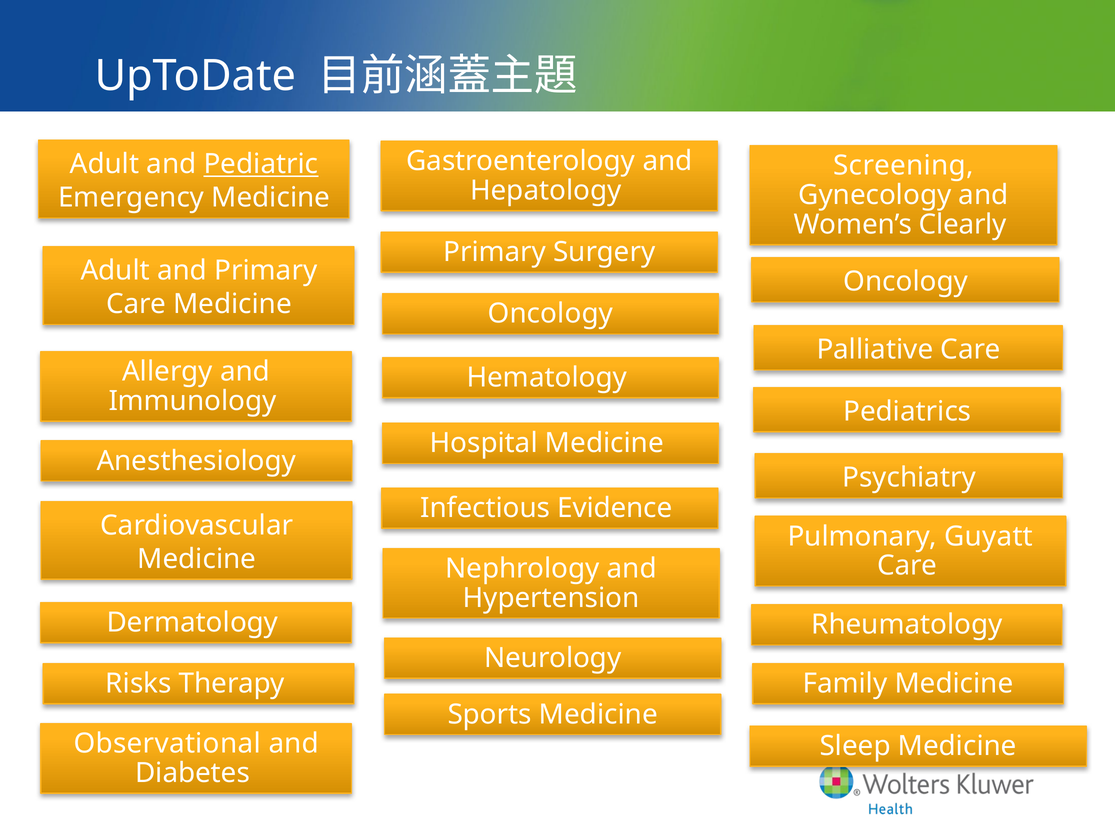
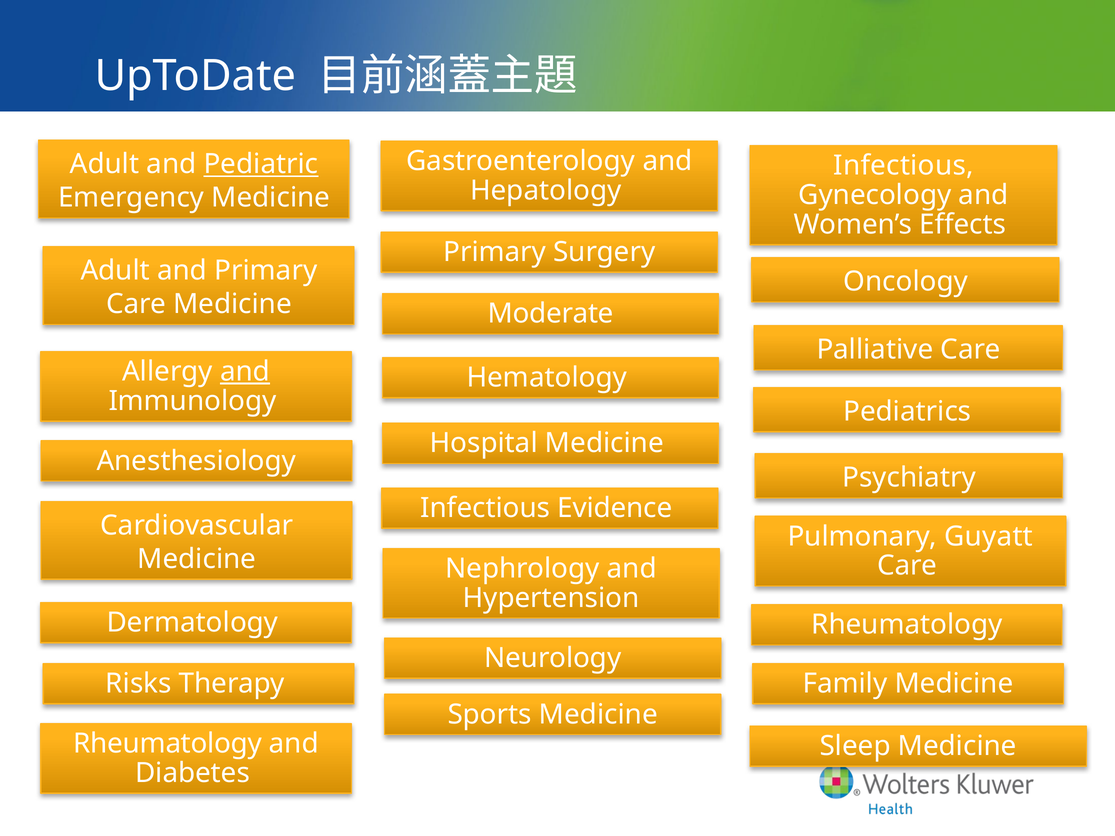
Screening: Screening -> Infectious (903, 166)
Clearly: Clearly -> Effects (963, 225)
Oncology: Oncology -> Moderate (551, 314)
and underline: none -> present (245, 372)
Observational: Observational -> Rheumatology (168, 744)
